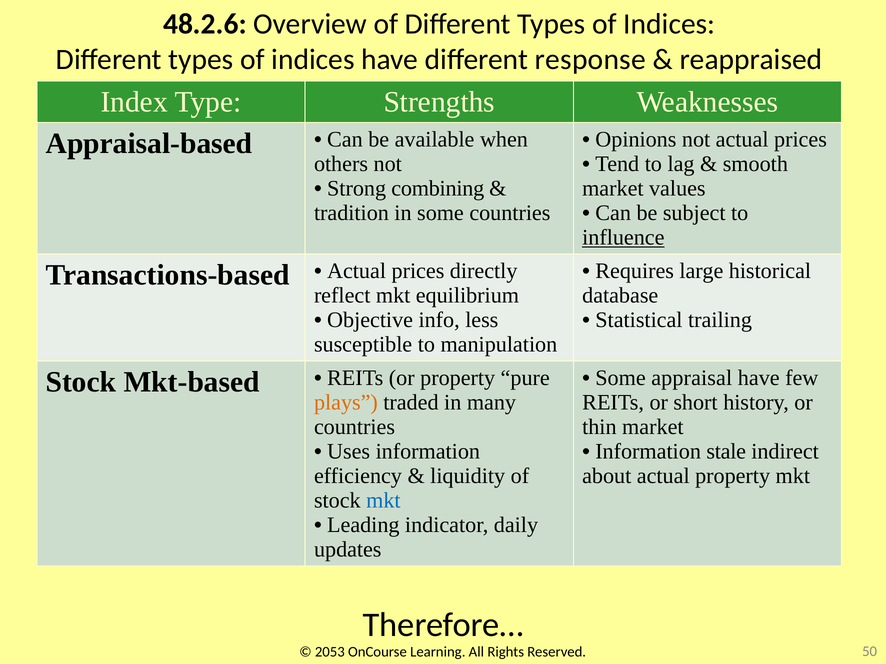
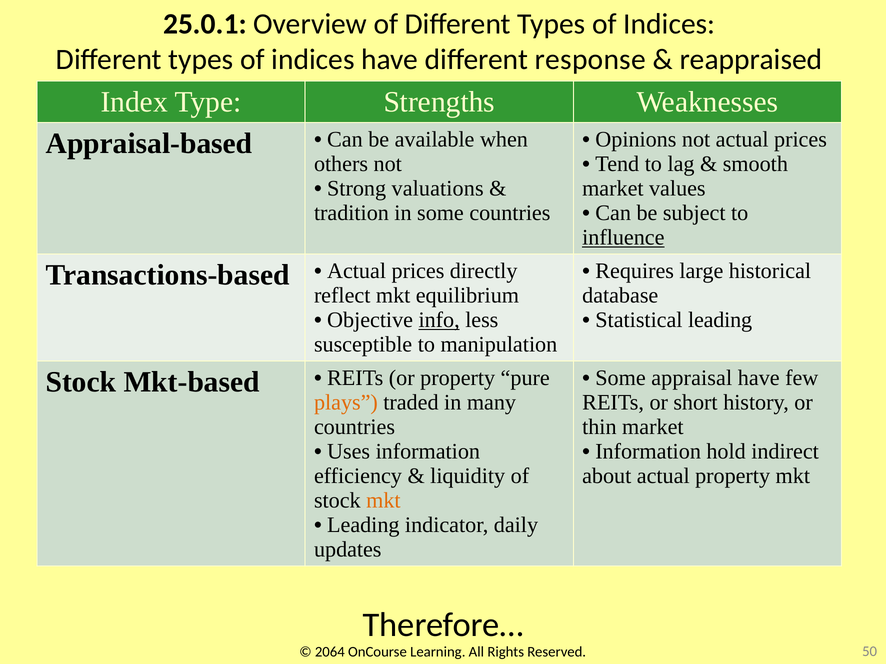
48.2.6: 48.2.6 -> 25.0.1 (205, 24)
combining: combining -> valuations (438, 189)
info underline: none -> present (439, 320)
Statistical trailing: trailing -> leading (720, 320)
stale: stale -> hold (726, 452)
mkt colour: blue -> orange (383, 501)
2053: 2053 -> 2064 (330, 652)
